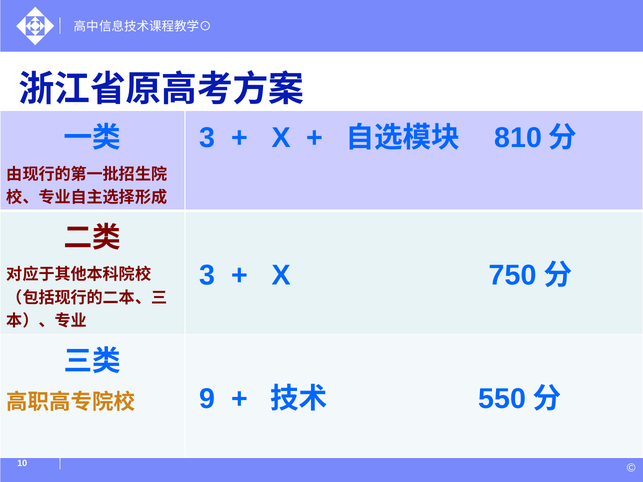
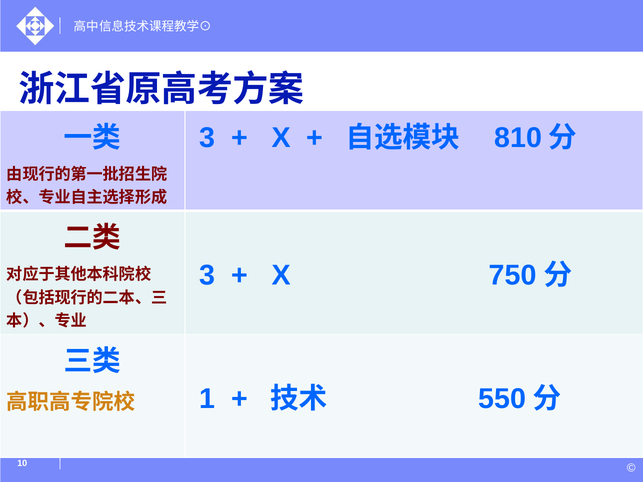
9: 9 -> 1 (207, 399)
